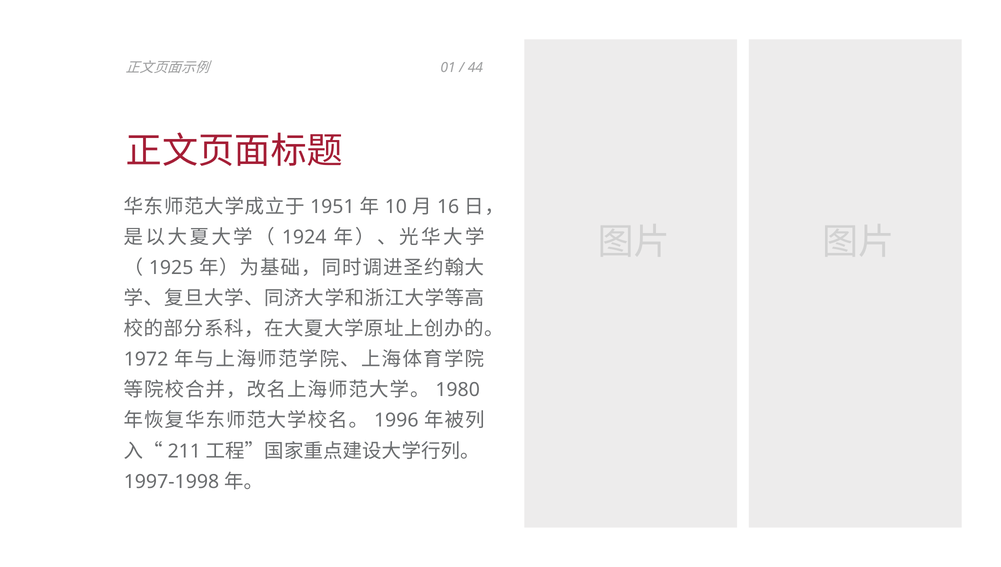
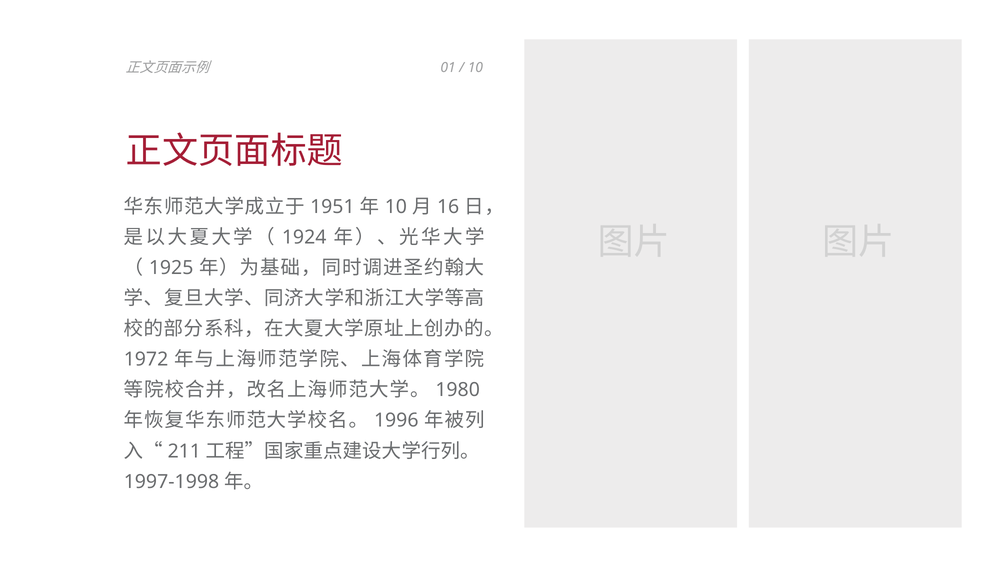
44: 44 -> 10 (475, 68)
